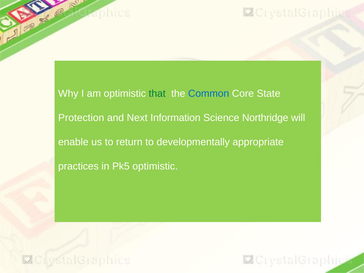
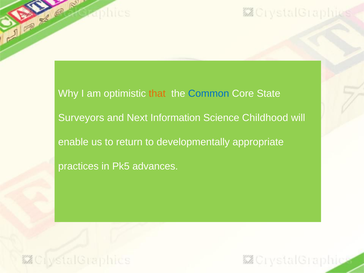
that colour: green -> orange (157, 94)
Protection: Protection -> Surveyors (81, 118)
Northridge: Northridge -> Childhood (265, 118)
Pk5 optimistic: optimistic -> advances (155, 166)
